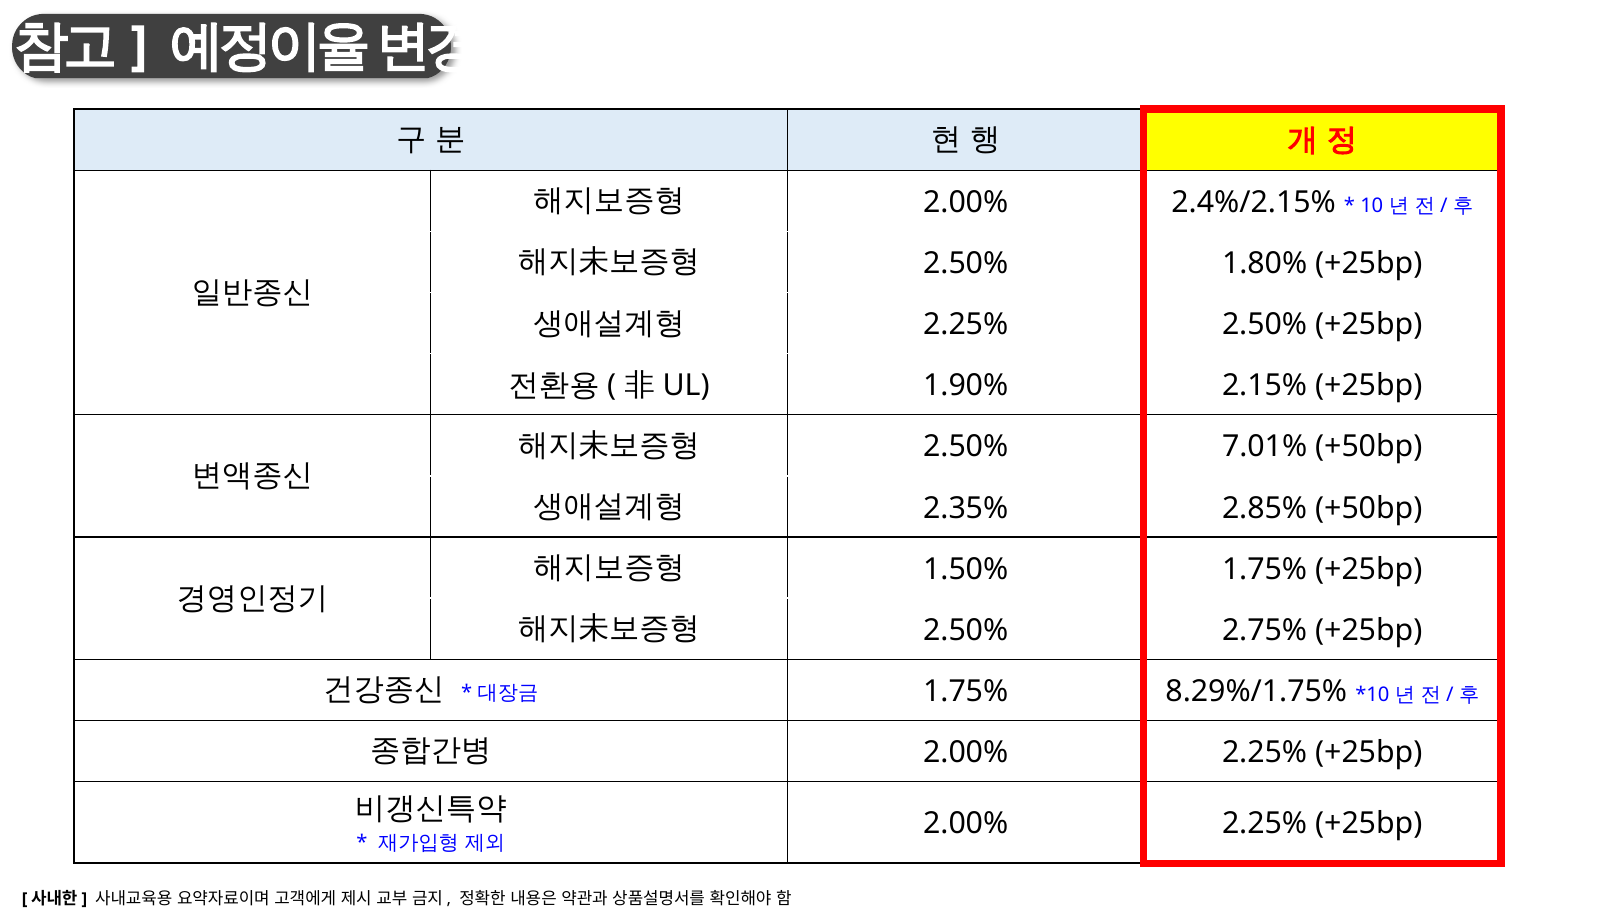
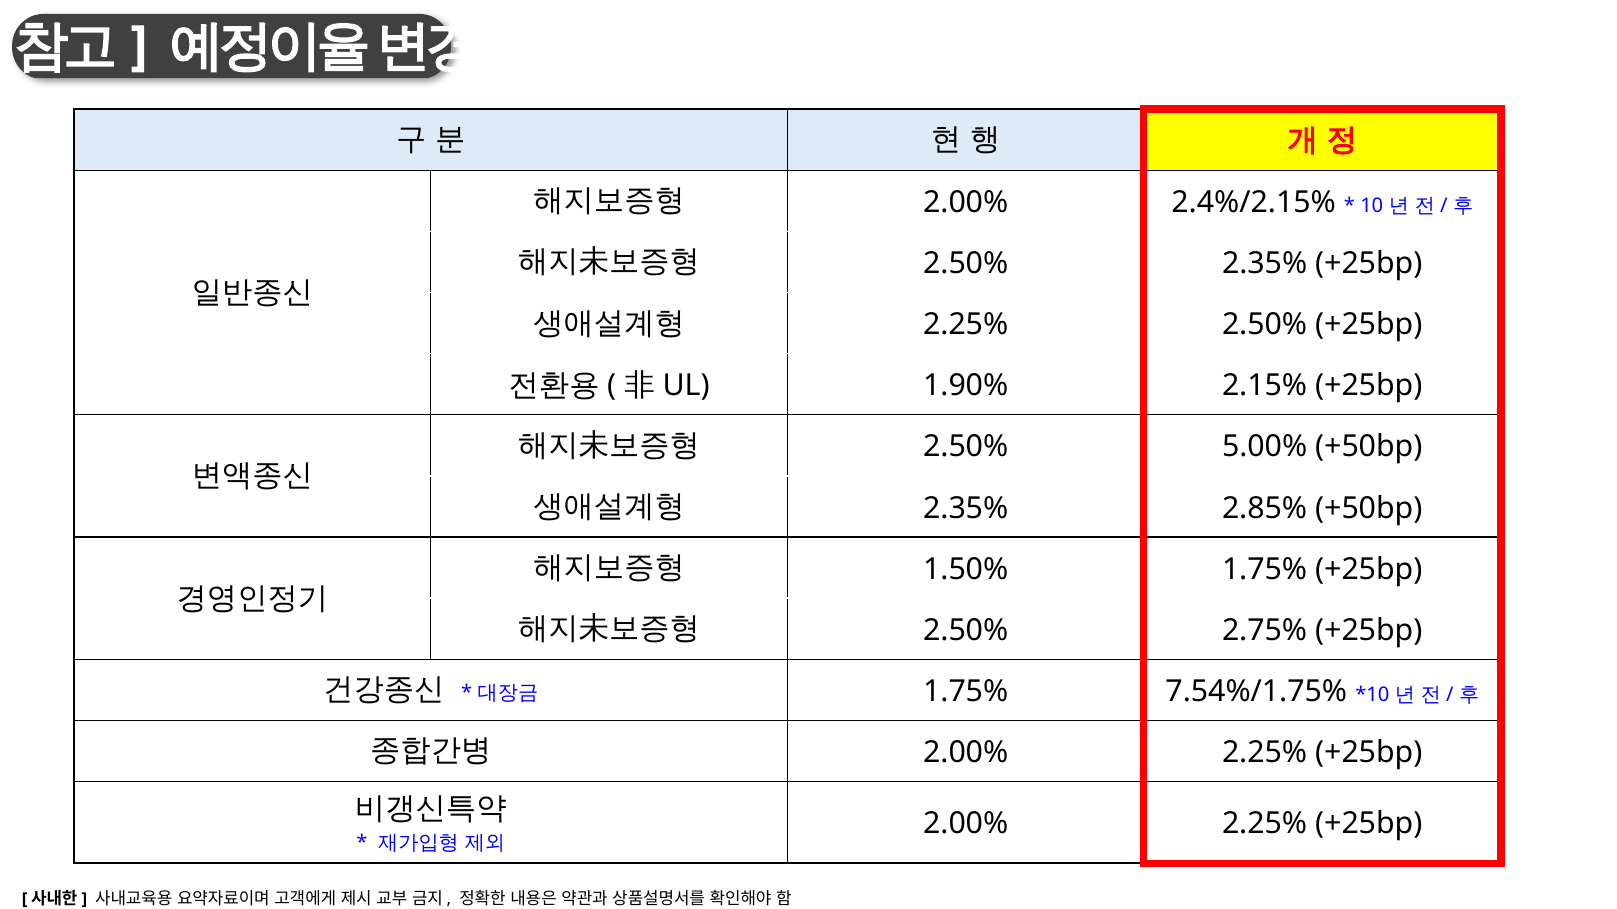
2.50% 1.80%: 1.80% -> 2.35% (1265, 264)
7.01%: 7.01% -> 5.00% (1265, 447)
8.29%/1.75%: 8.29%/1.75% -> 7.54%/1.75% (1256, 692)
